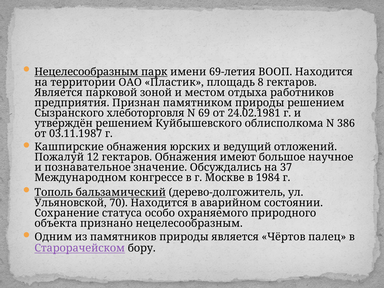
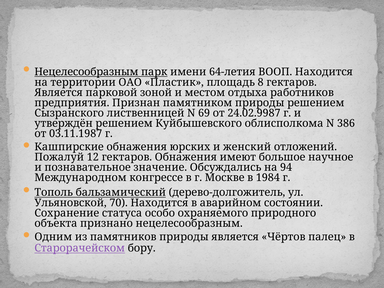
69-летия: 69-летия -> 64-летия (232, 72)
хлеботорговля: хлеботорговля -> лиственницей (146, 113)
24.02.1981: 24.02.1981 -> 24.02.9987 (254, 113)
ведущий: ведущий -> женский (247, 147)
37: 37 -> 94 (286, 167)
